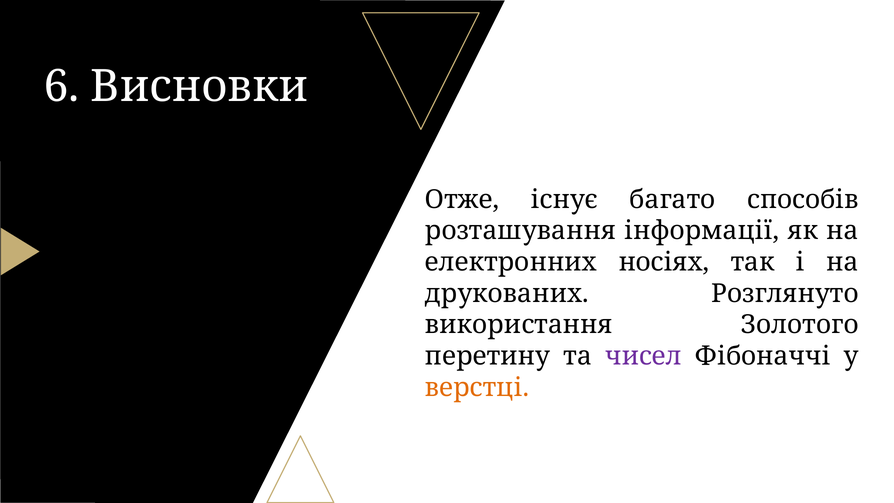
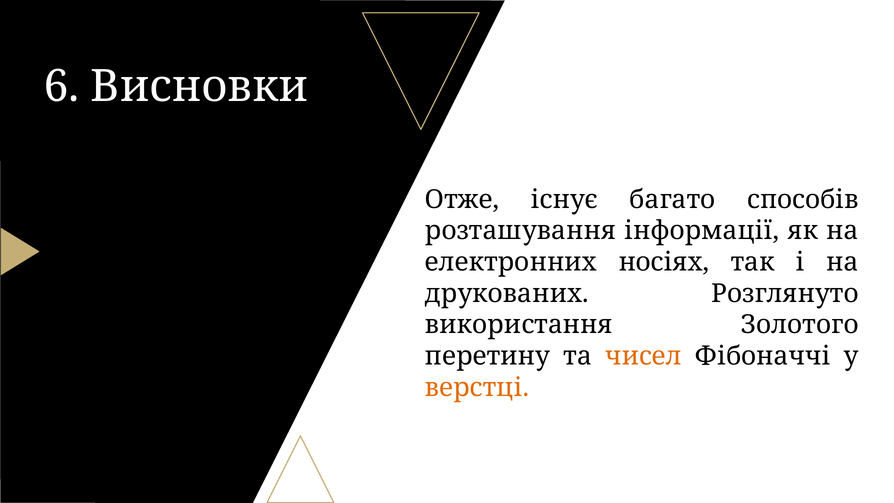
чисел colour: purple -> orange (643, 356)
